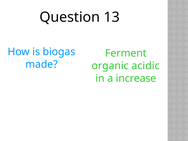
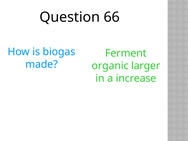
13: 13 -> 66 (112, 17)
acidic: acidic -> larger (146, 66)
